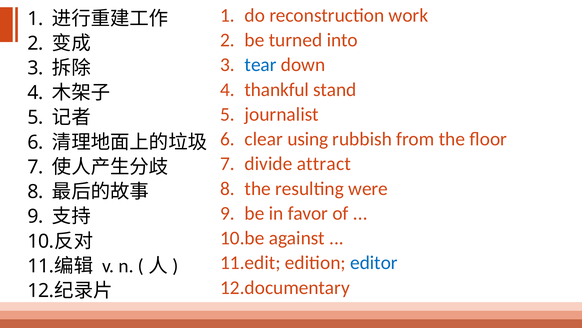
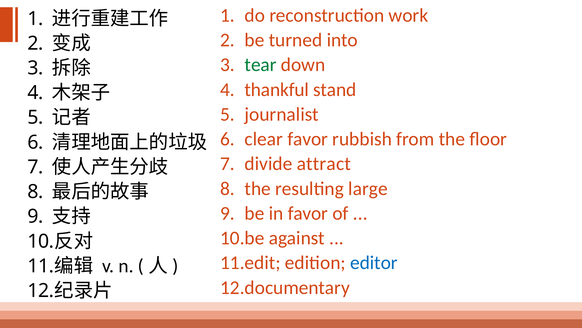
tear colour: blue -> green (261, 65)
clear using: using -> favor (308, 139)
were: were -> large (368, 188)
